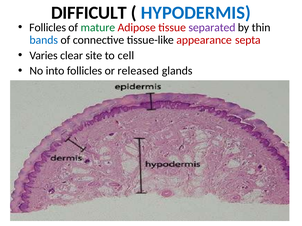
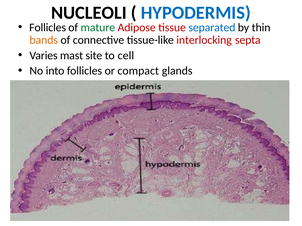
DIFFICULT: DIFFICULT -> NUCLEOLI (89, 13)
separated colour: purple -> blue (212, 28)
bands colour: blue -> orange (44, 40)
appearance: appearance -> interlocking (204, 40)
clear: clear -> mast (72, 56)
released: released -> compact (138, 71)
